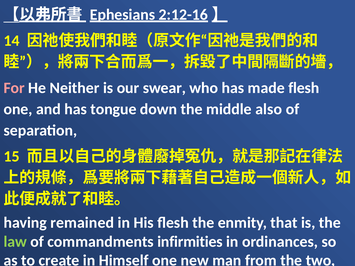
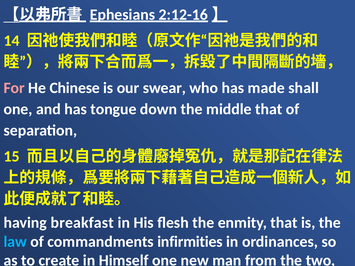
Neither: Neither -> Chinese (75, 88)
made flesh: flesh -> shall (304, 88)
middle also: also -> that (269, 109)
remained: remained -> breakfast (82, 223)
law colour: light green -> light blue (15, 242)
